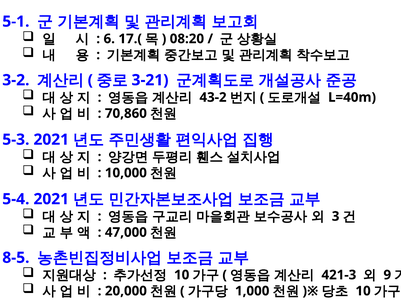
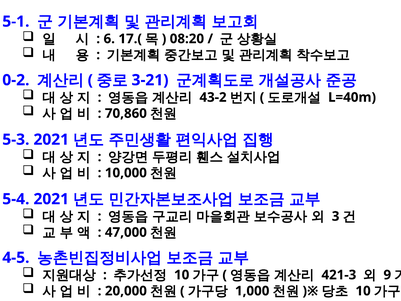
3-2: 3-2 -> 0-2 (16, 80)
8-5: 8-5 -> 4-5 (16, 257)
